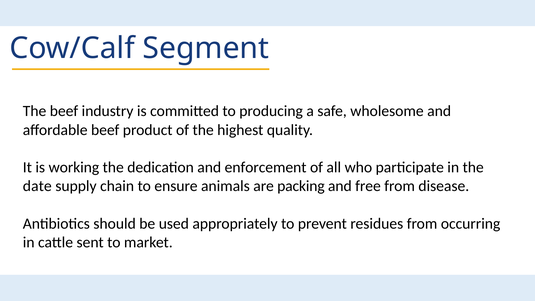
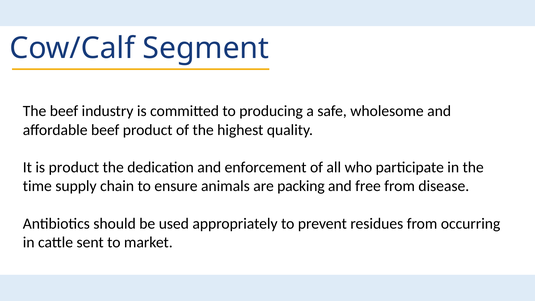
is working: working -> product (74, 167)
date: date -> time (37, 186)
